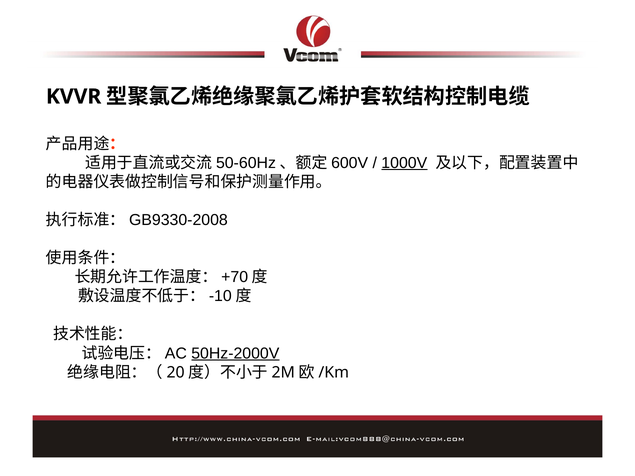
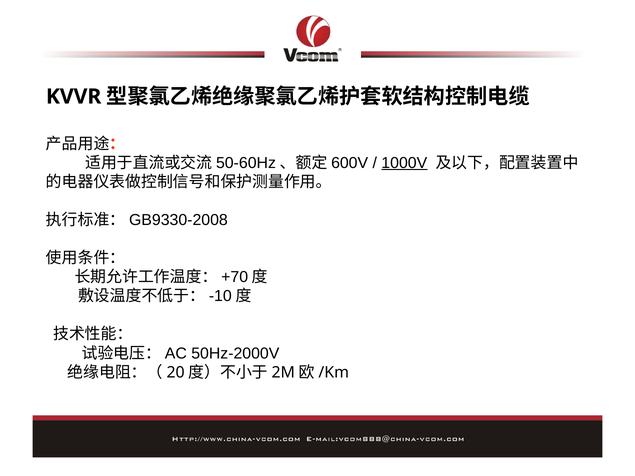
50Hz-2000V underline: present -> none (235, 353)
